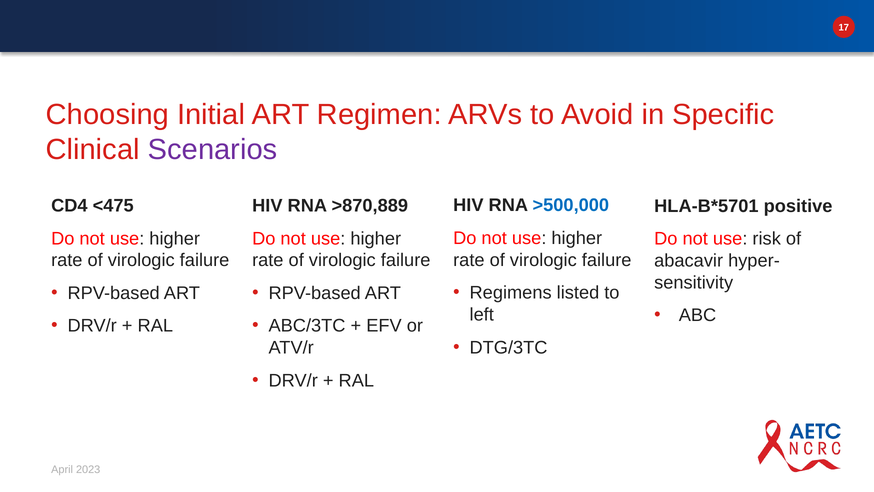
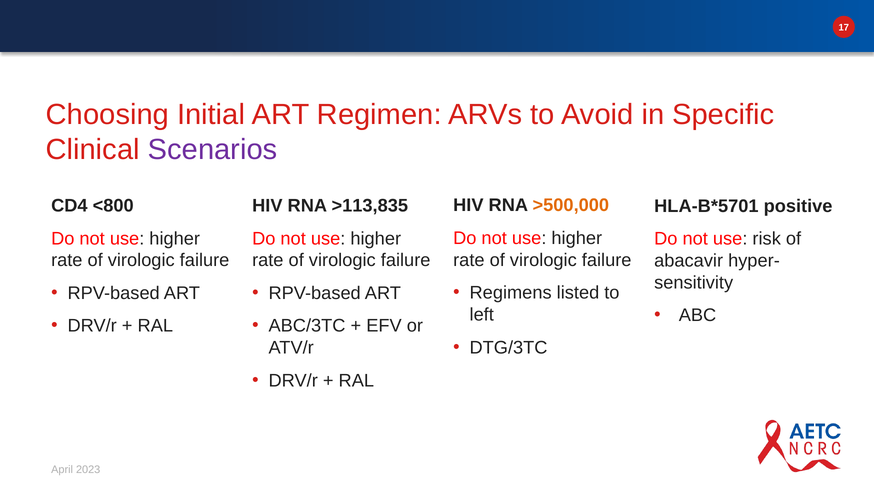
>500,000 colour: blue -> orange (571, 205)
<475: <475 -> <800 (113, 206)
>870,889: >870,889 -> >113,835 (370, 206)
